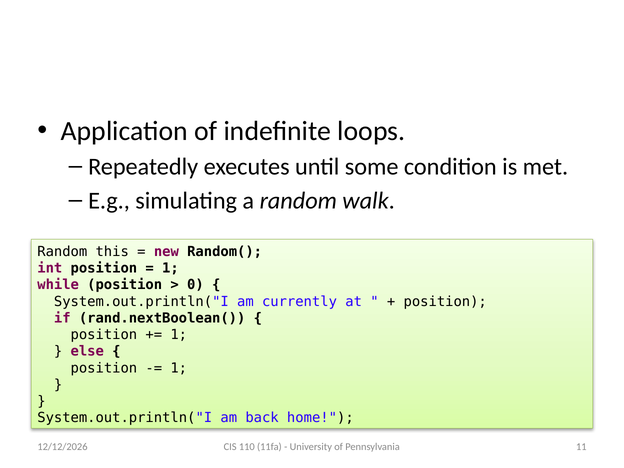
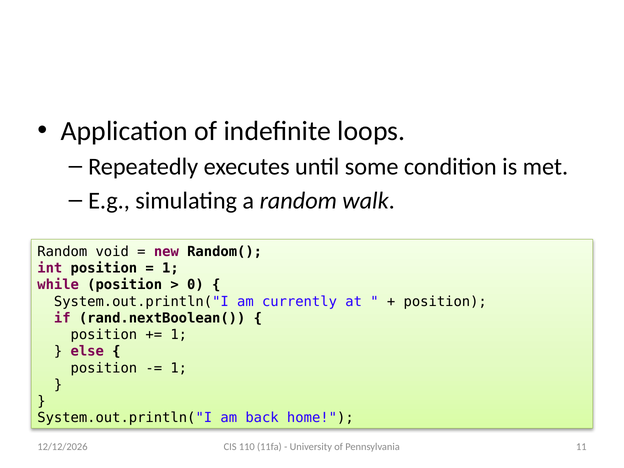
this: this -> void (112, 252)
